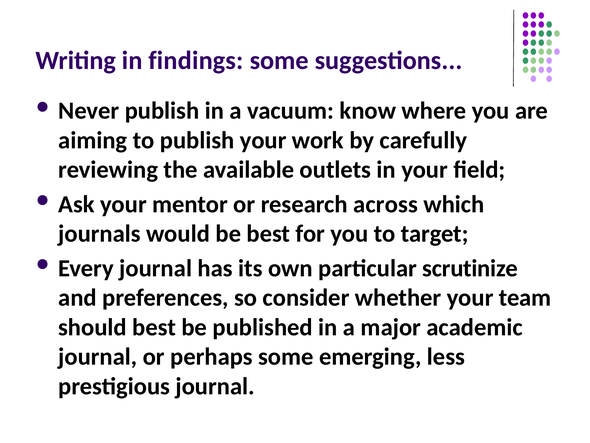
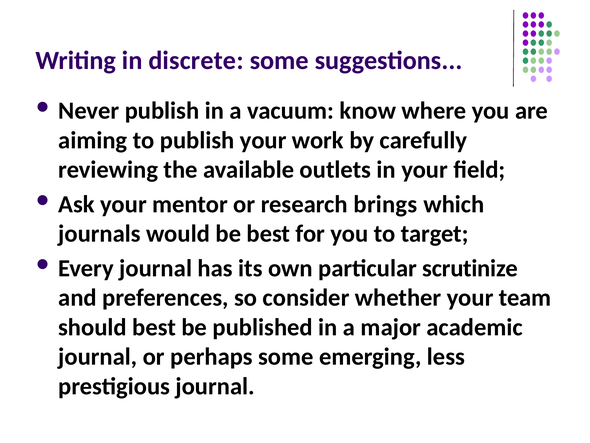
findings: findings -> discrete (196, 60)
across: across -> brings (385, 204)
